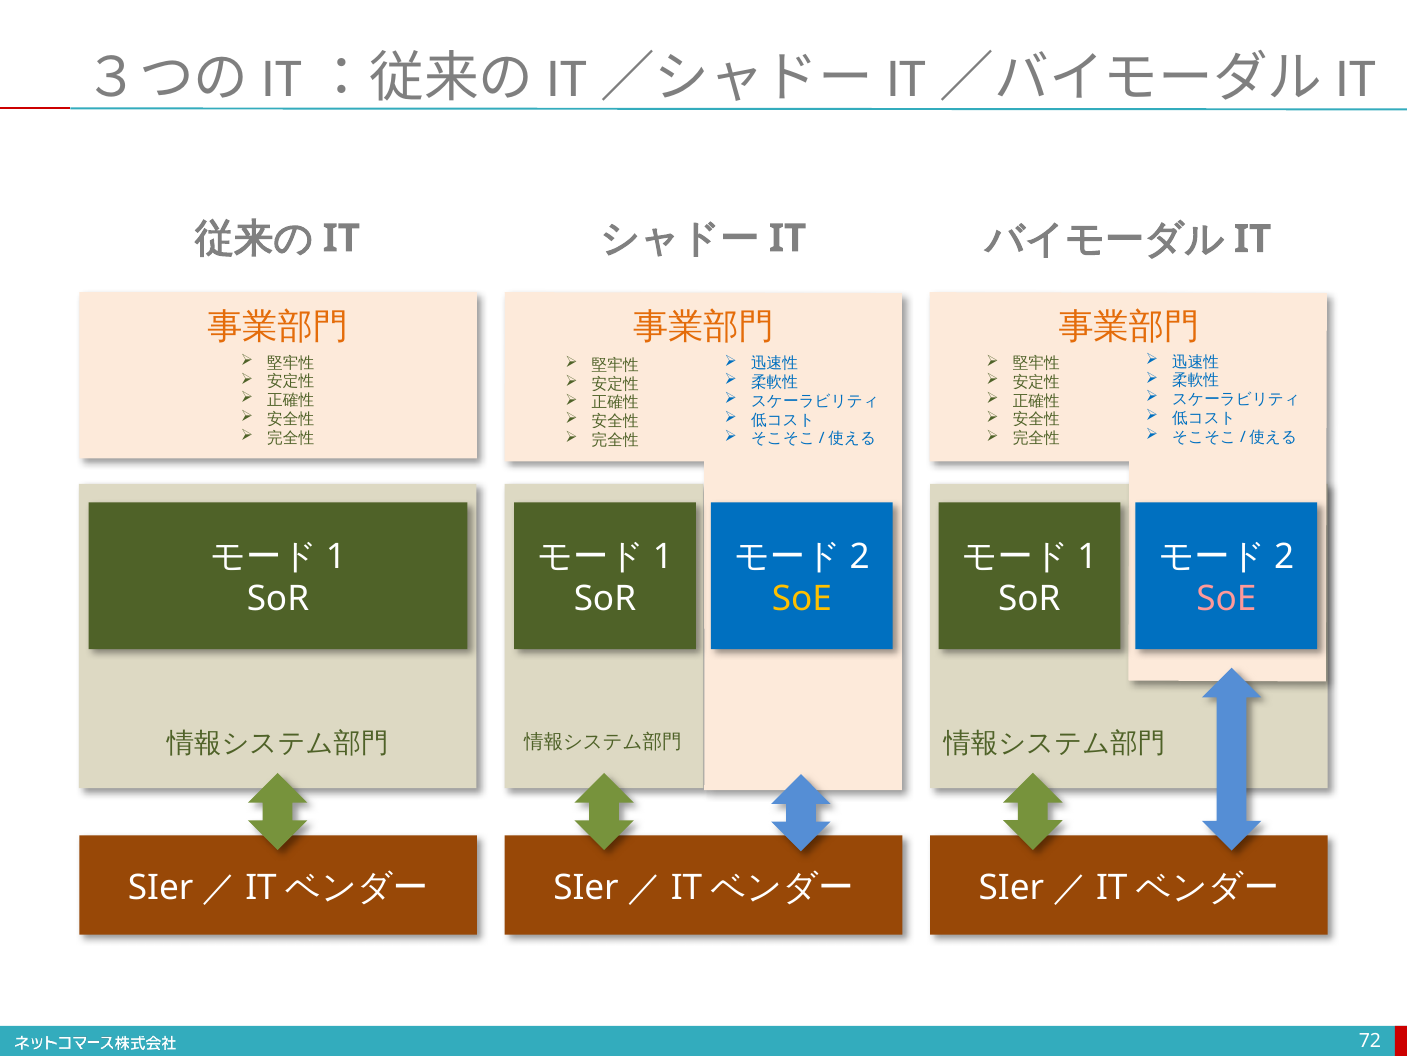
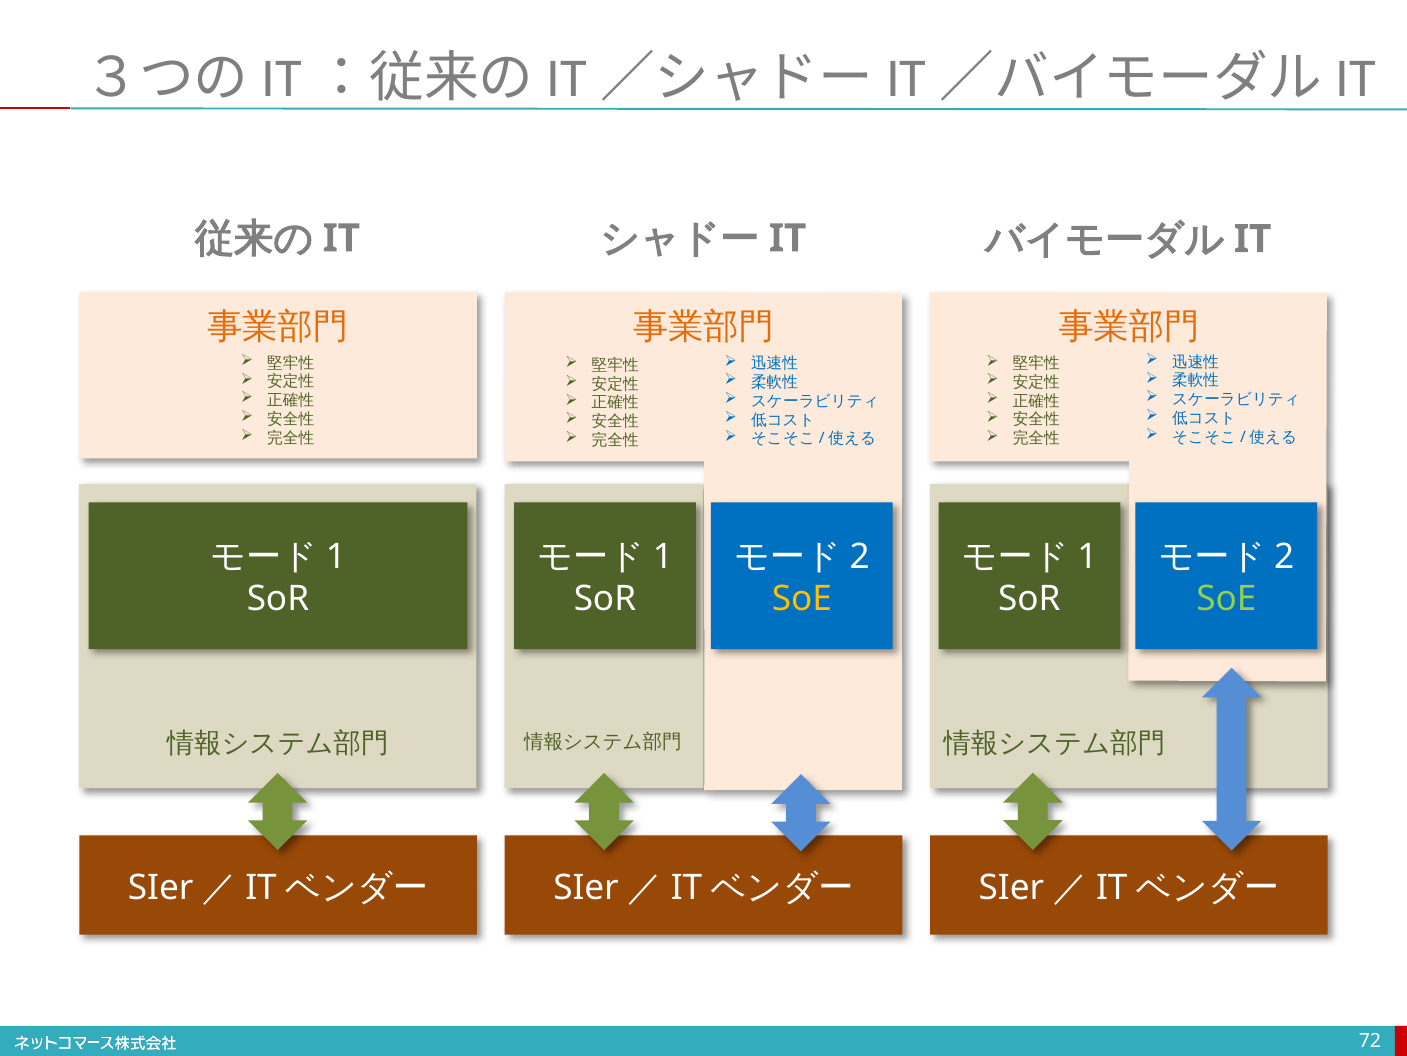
SoE colour: pink -> light green (1226, 599)
